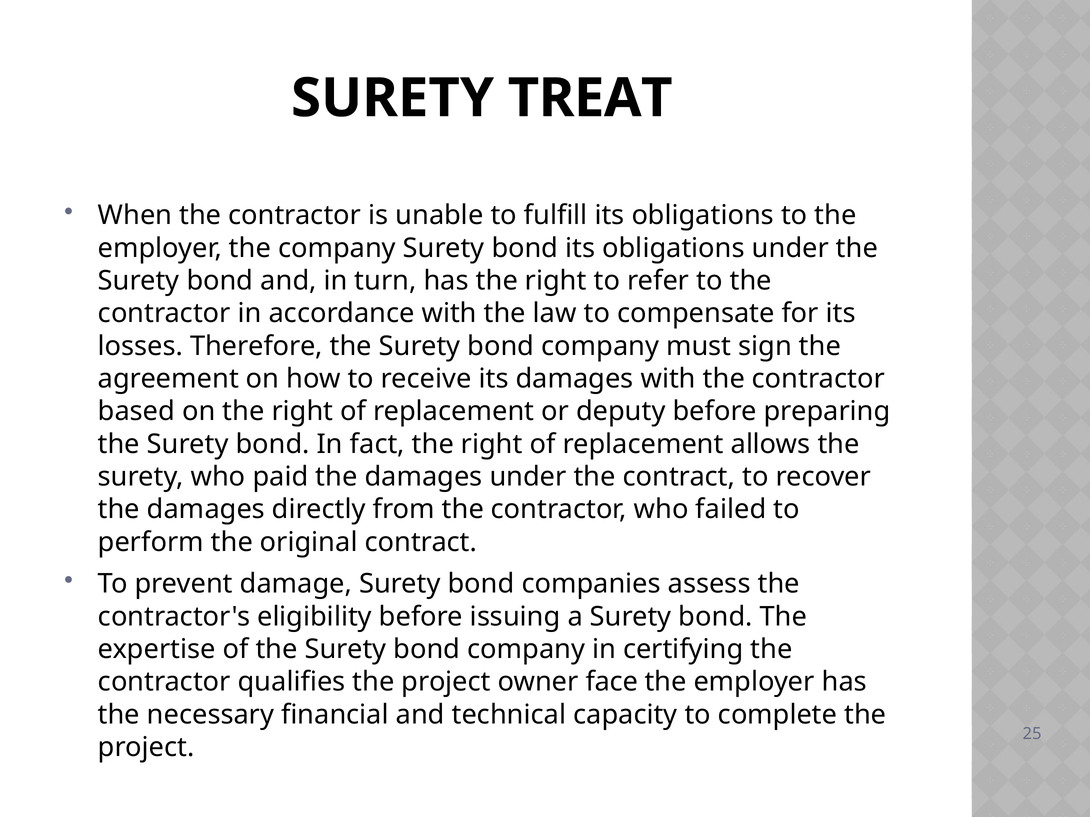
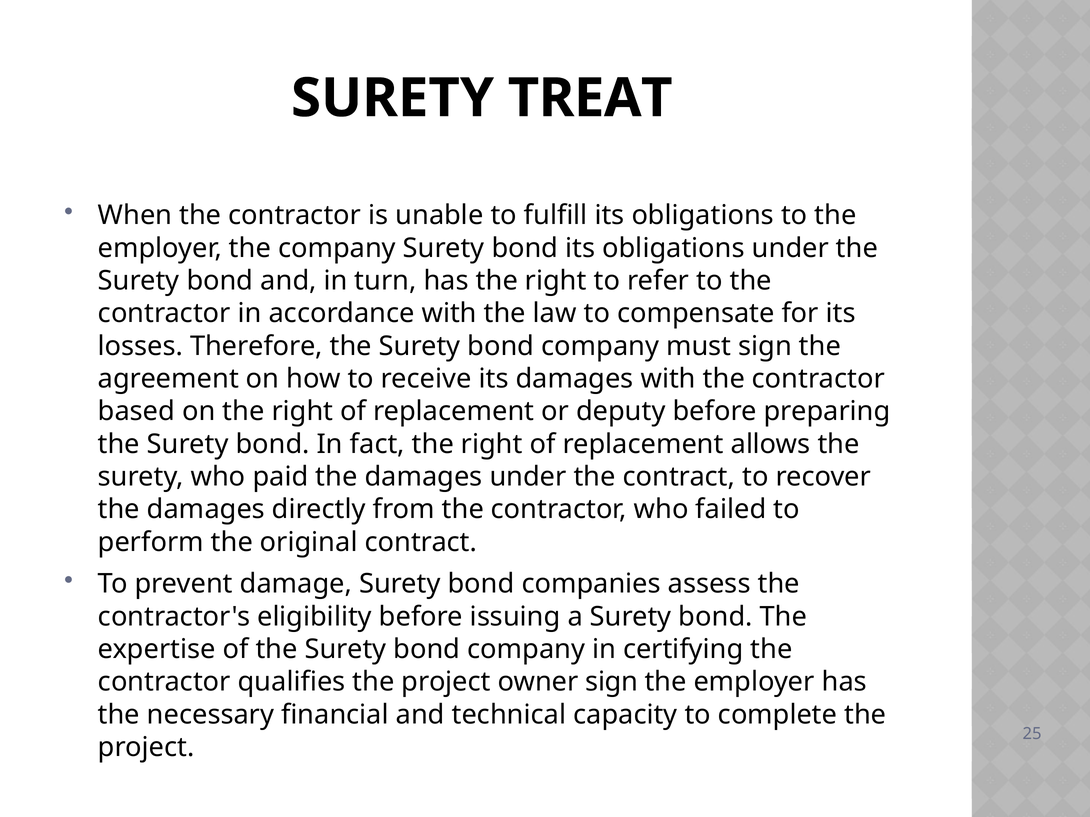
owner face: face -> sign (612, 682)
